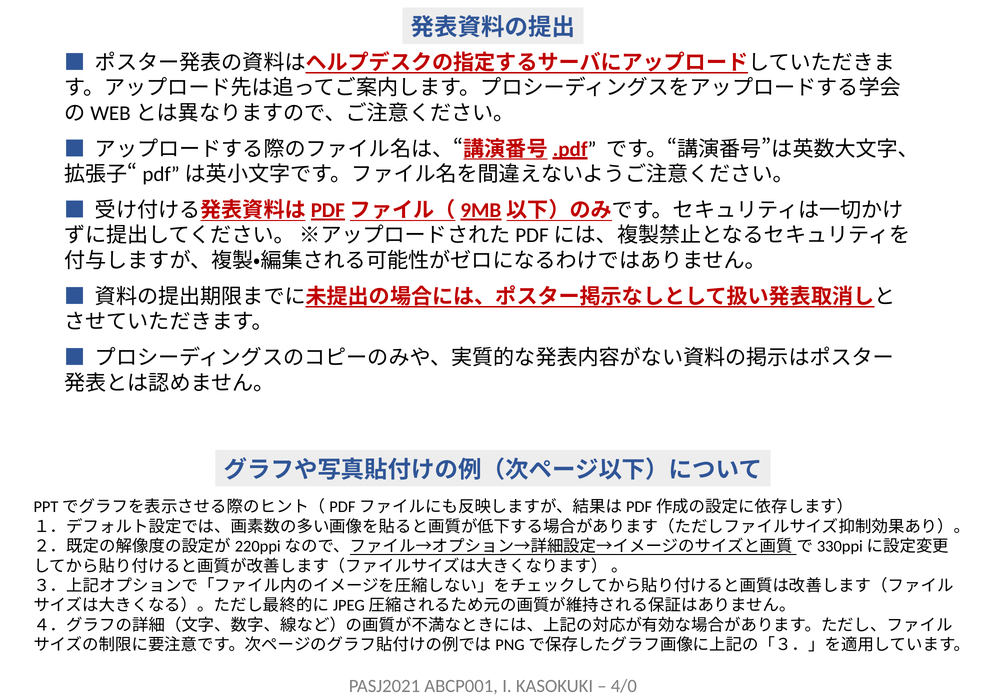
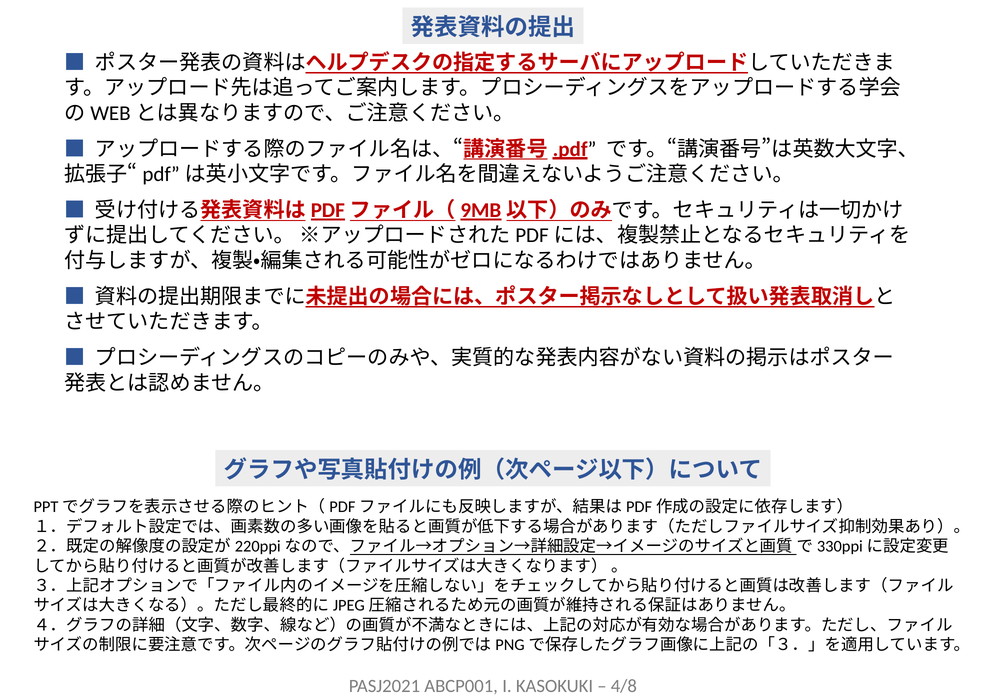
4/0: 4/0 -> 4/8 (624, 686)
